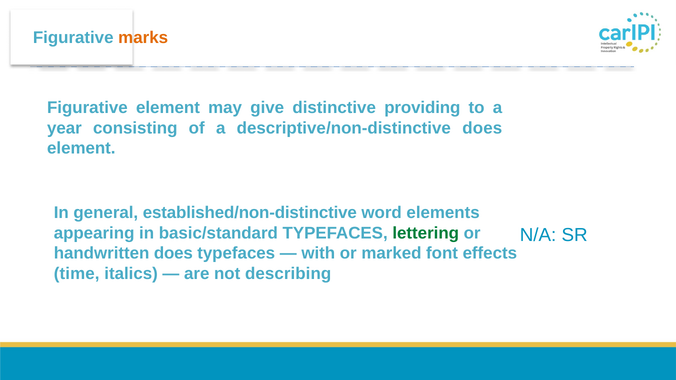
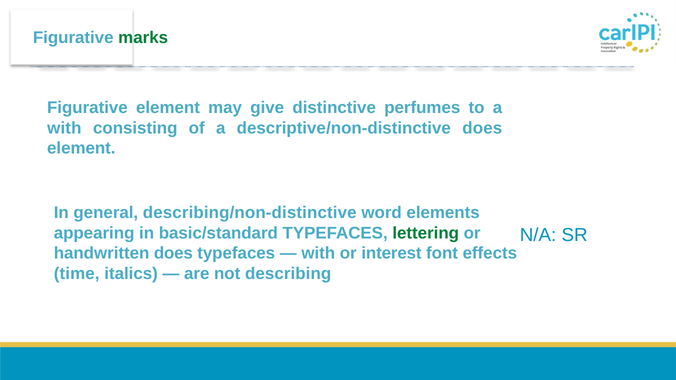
marks colour: orange -> green (143, 38)
providing: providing -> perfumes (422, 108)
year: year -> with (64, 128)
established/non-distinctive: established/non-distinctive -> describing/non-distinctive (250, 213)
marked: marked -> interest (391, 253)
